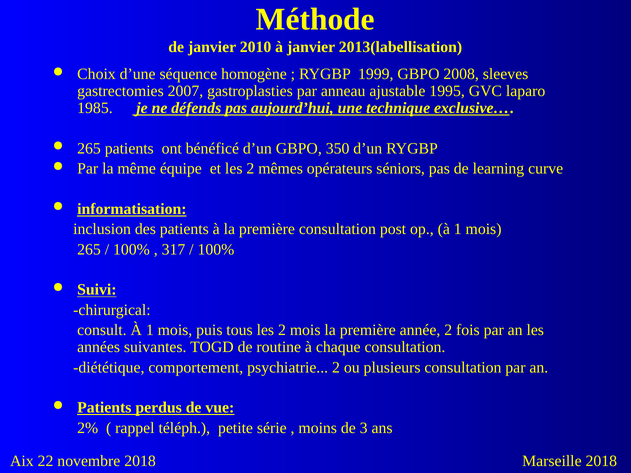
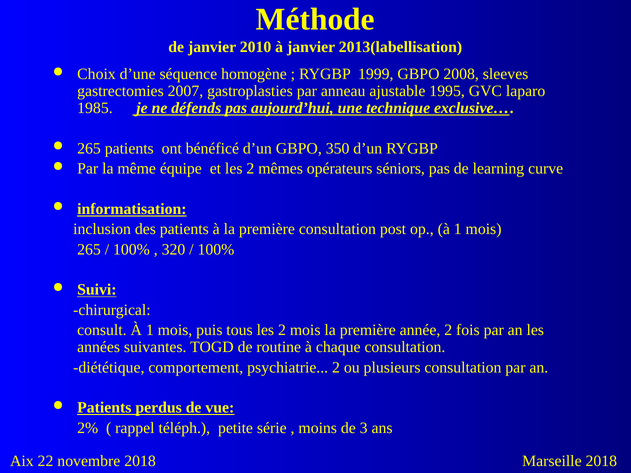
317: 317 -> 320 (174, 250)
